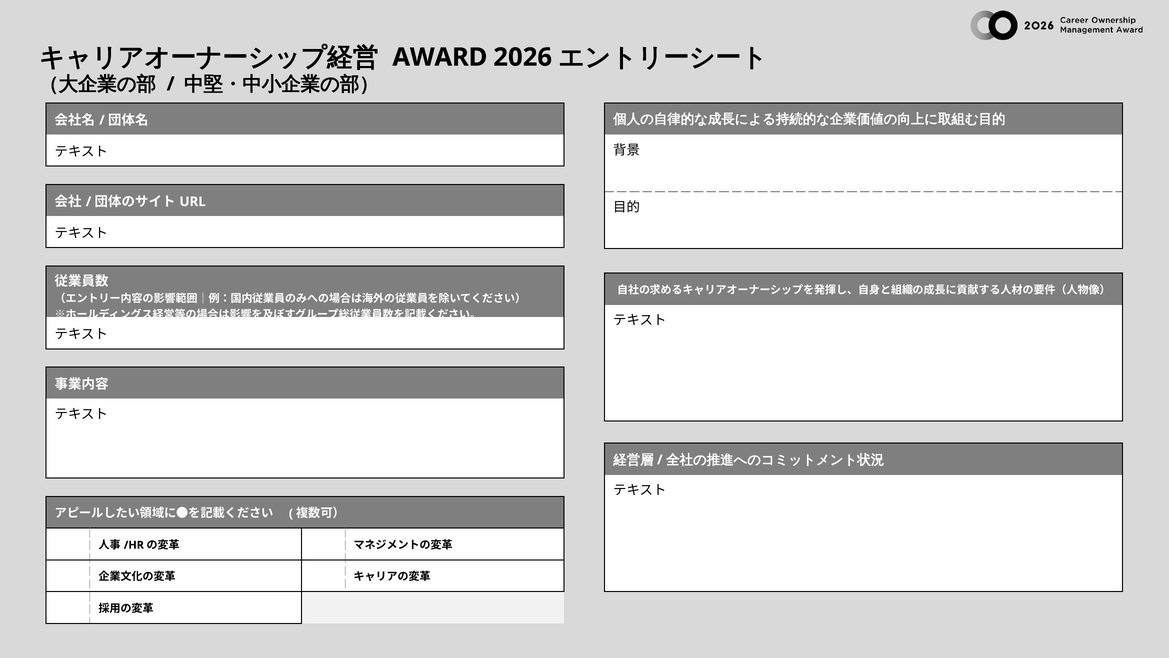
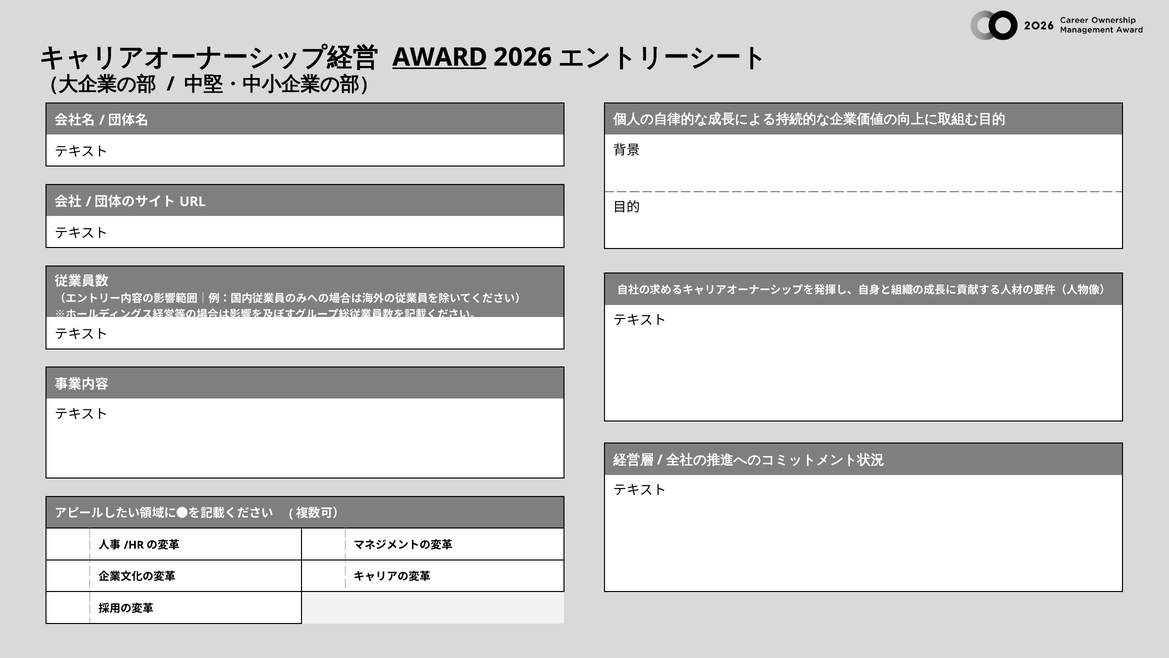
AWARD underline: none -> present (440, 57)
